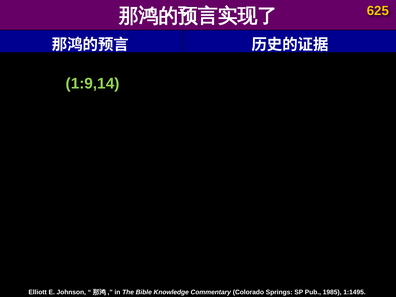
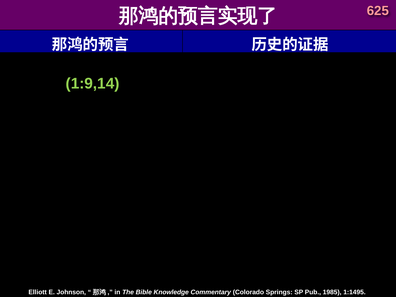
625 colour: yellow -> pink (378, 11)
